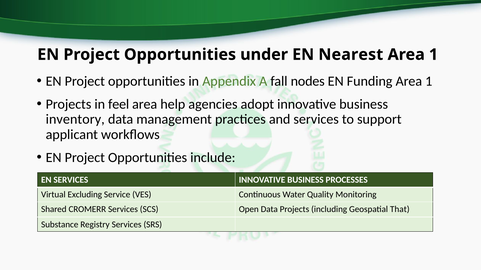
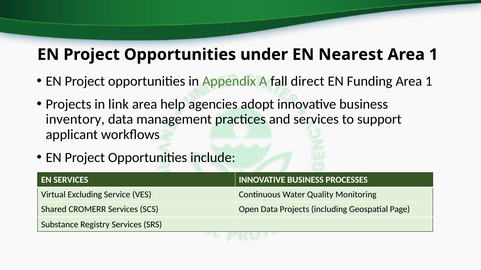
nodes: nodes -> direct (308, 81)
feel: feel -> link (119, 104)
That: That -> Page (400, 210)
